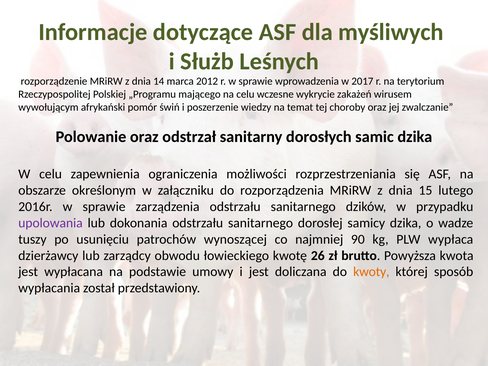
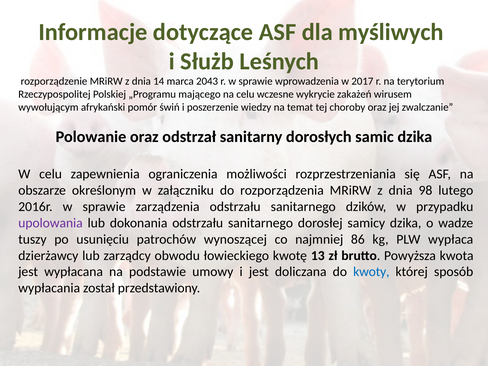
2012: 2012 -> 2043 (207, 81)
15: 15 -> 98 (425, 190)
90: 90 -> 86 (358, 239)
26: 26 -> 13 (318, 256)
kwoty colour: orange -> blue (371, 272)
